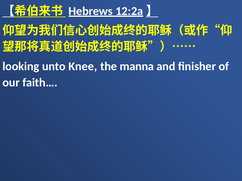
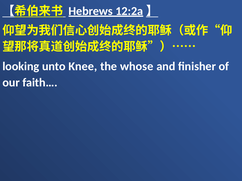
manna: manna -> whose (137, 67)
